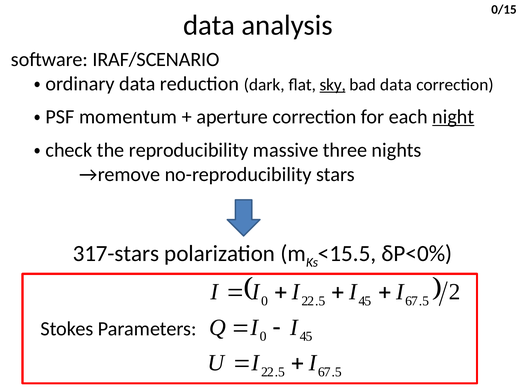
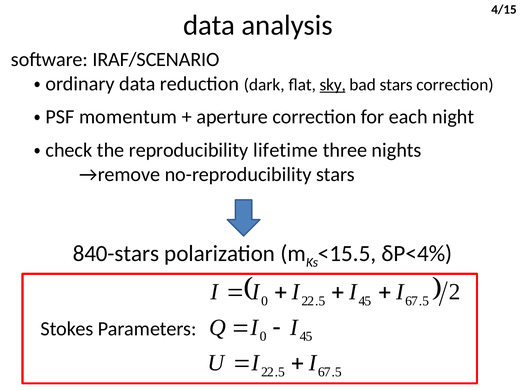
0/15: 0/15 -> 4/15 (504, 10)
bad data: data -> stars (396, 85)
night underline: present -> none (453, 117)
massive: massive -> lifetime (286, 150)
317-stars: 317-stars -> 840-stars (116, 253)
δP<0%: δP<0% -> δP<4% (417, 253)
